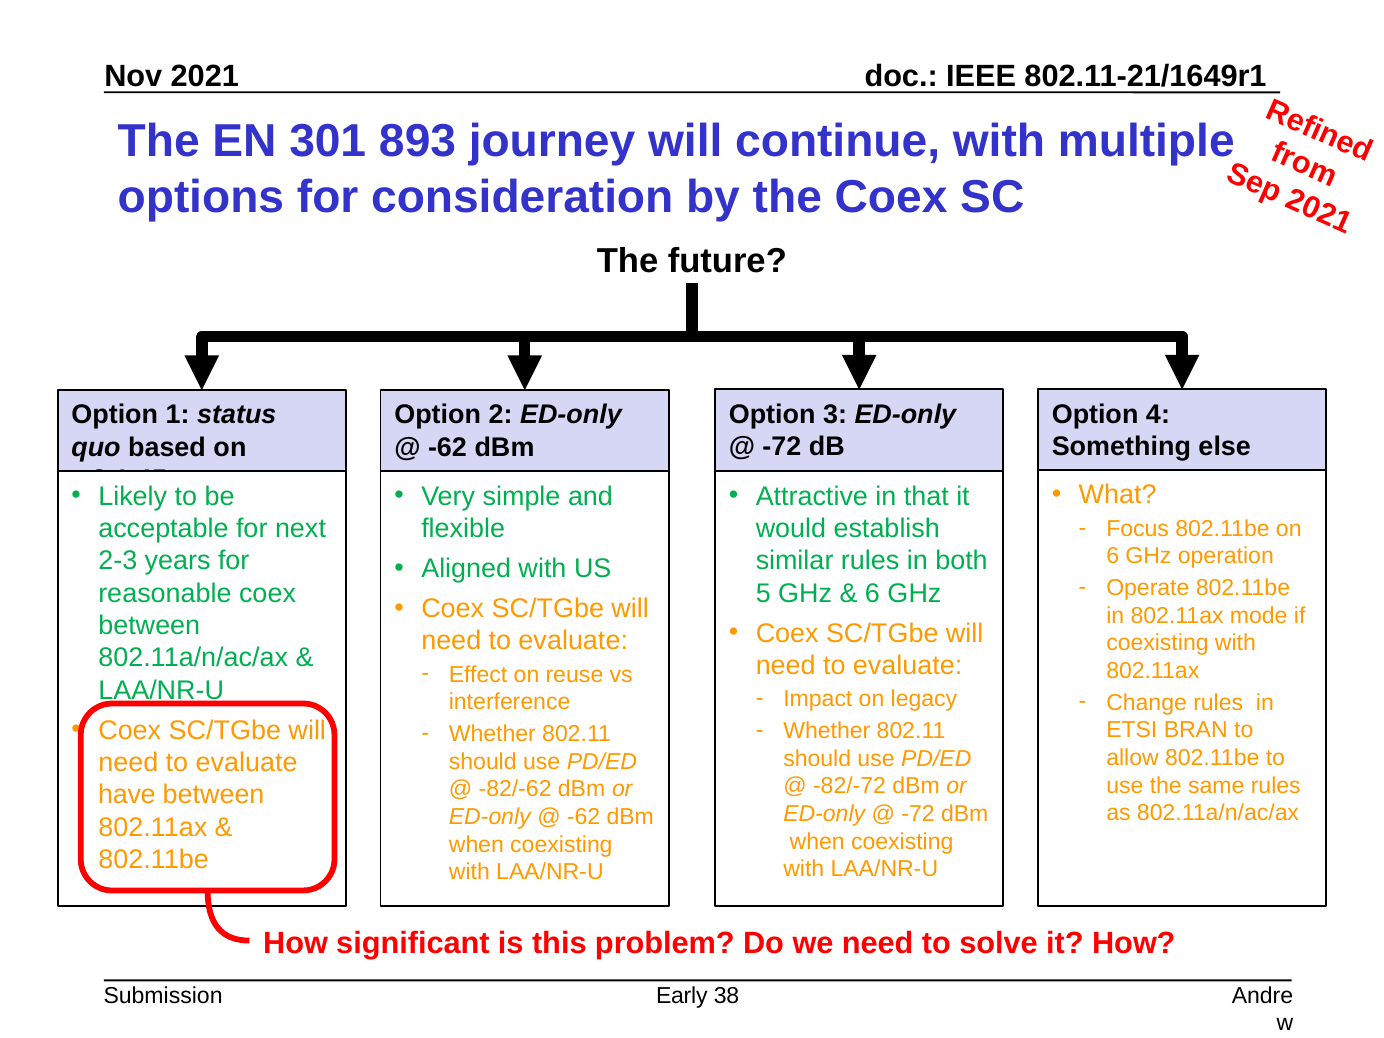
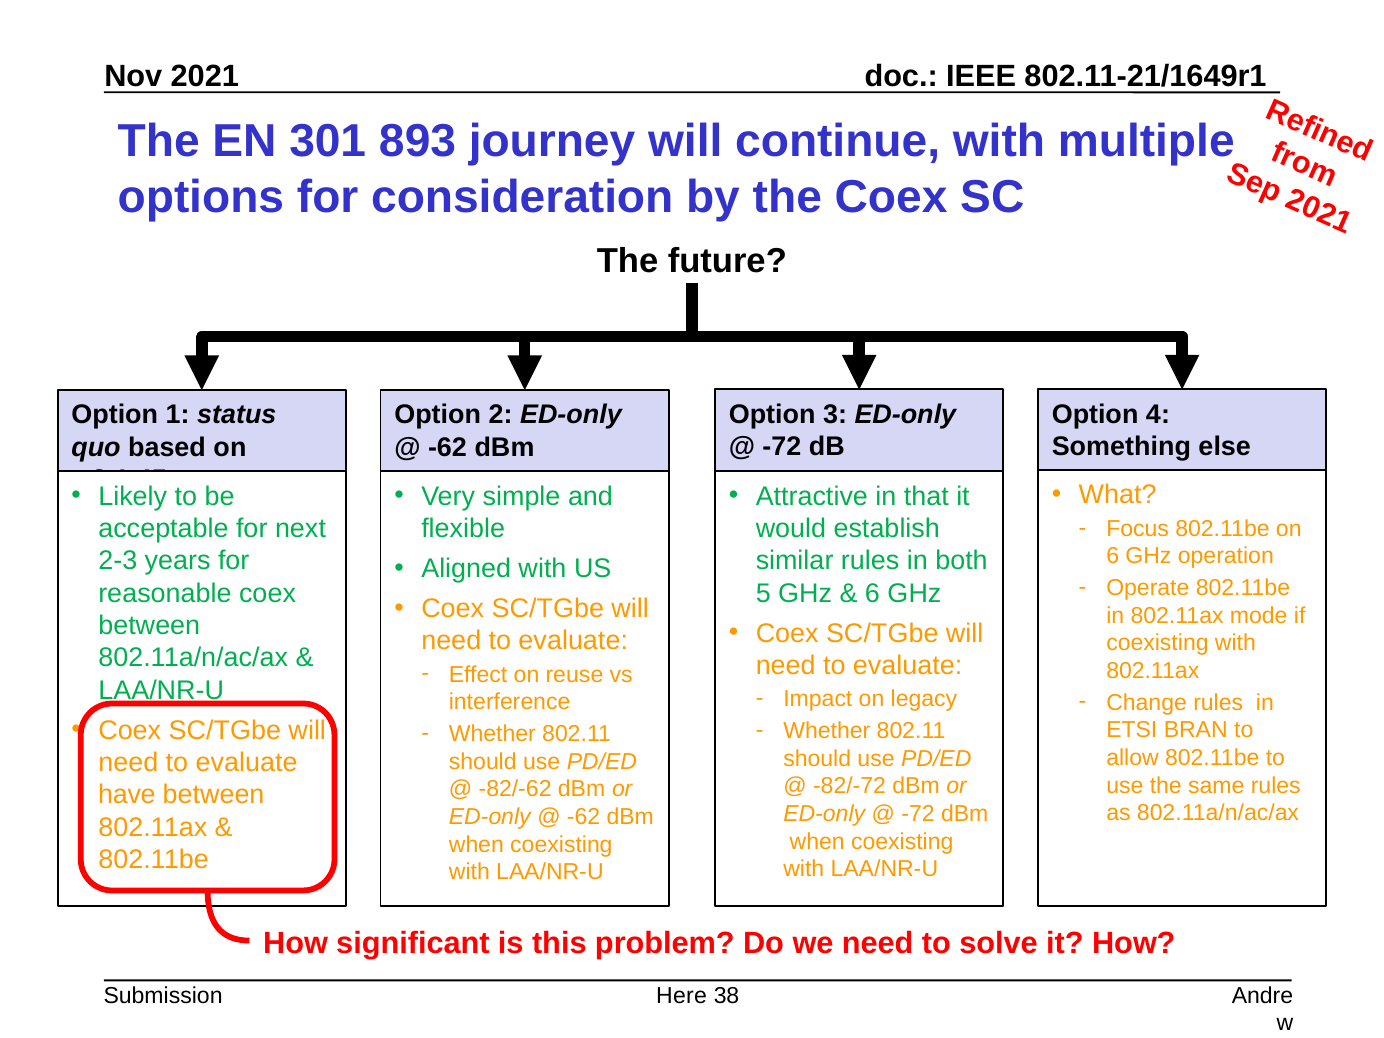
Early: Early -> Here (682, 996)
